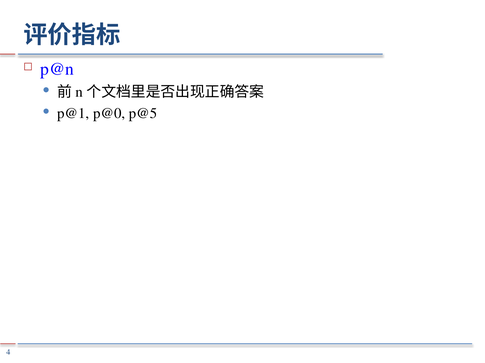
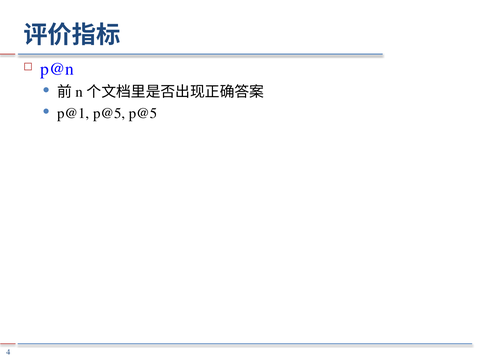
p@1 p@0: p@0 -> p@5 (109, 114)
